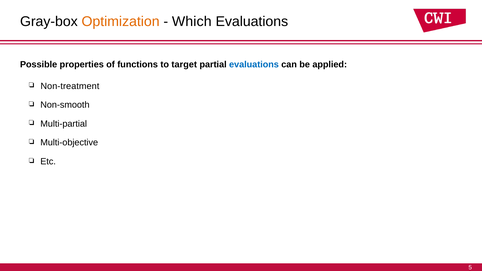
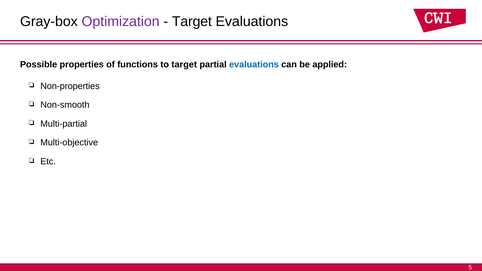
Optimization colour: orange -> purple (121, 21)
Which: Which -> Target (192, 21)
Non-treatment: Non-treatment -> Non-properties (70, 86)
